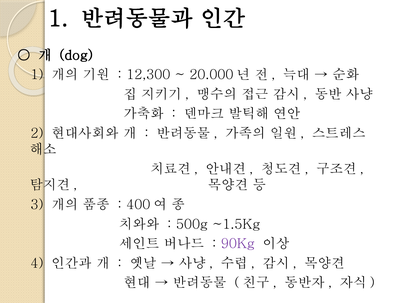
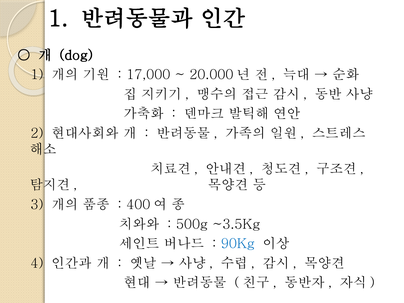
12,300: 12,300 -> 17,000 (148, 75)
~1.5Kg: ~1.5Kg -> ~3.5Kg (236, 224)
90Kg colour: purple -> blue (238, 244)
